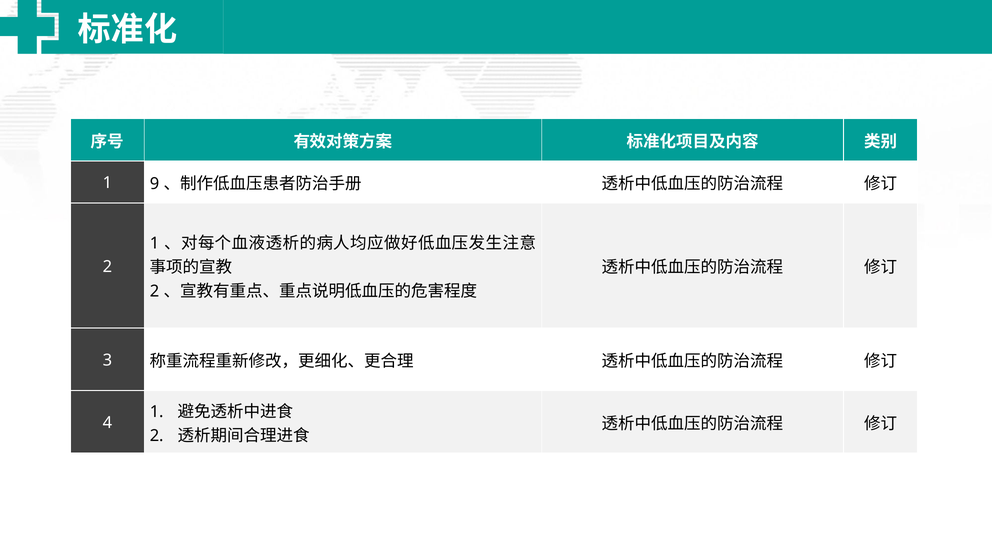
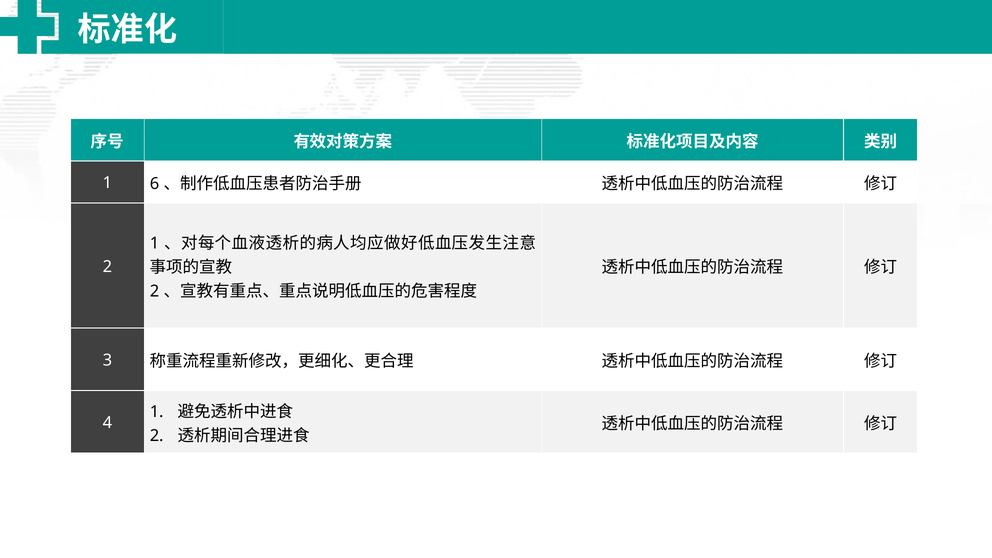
9: 9 -> 6 (155, 184)
